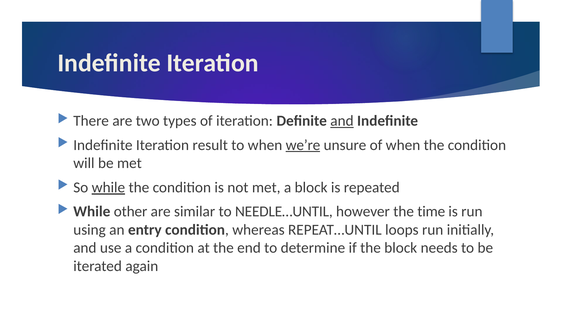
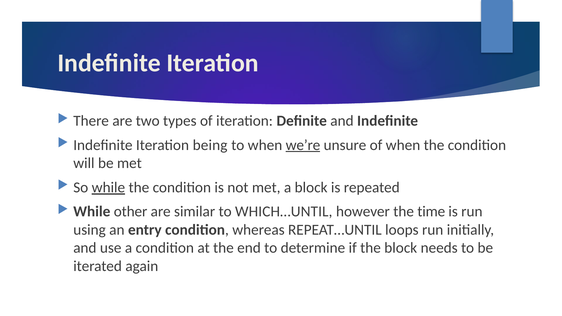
and underline: present -> none (342, 121)
result: result -> being (210, 145)
NEEDLE…UNTIL: NEEDLE…UNTIL -> WHICH…UNTIL (284, 212)
